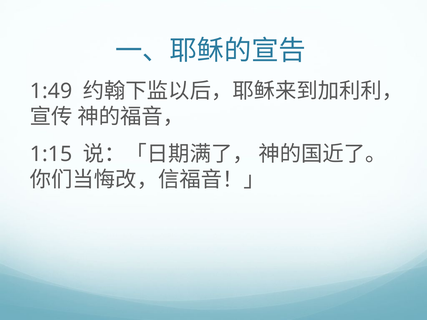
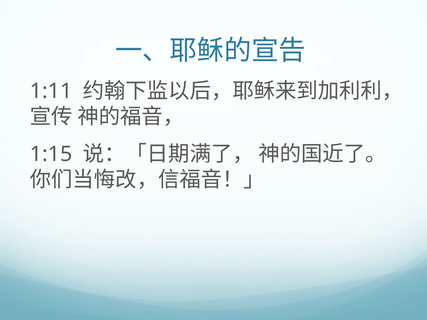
1:49: 1:49 -> 1:11 (51, 91)
